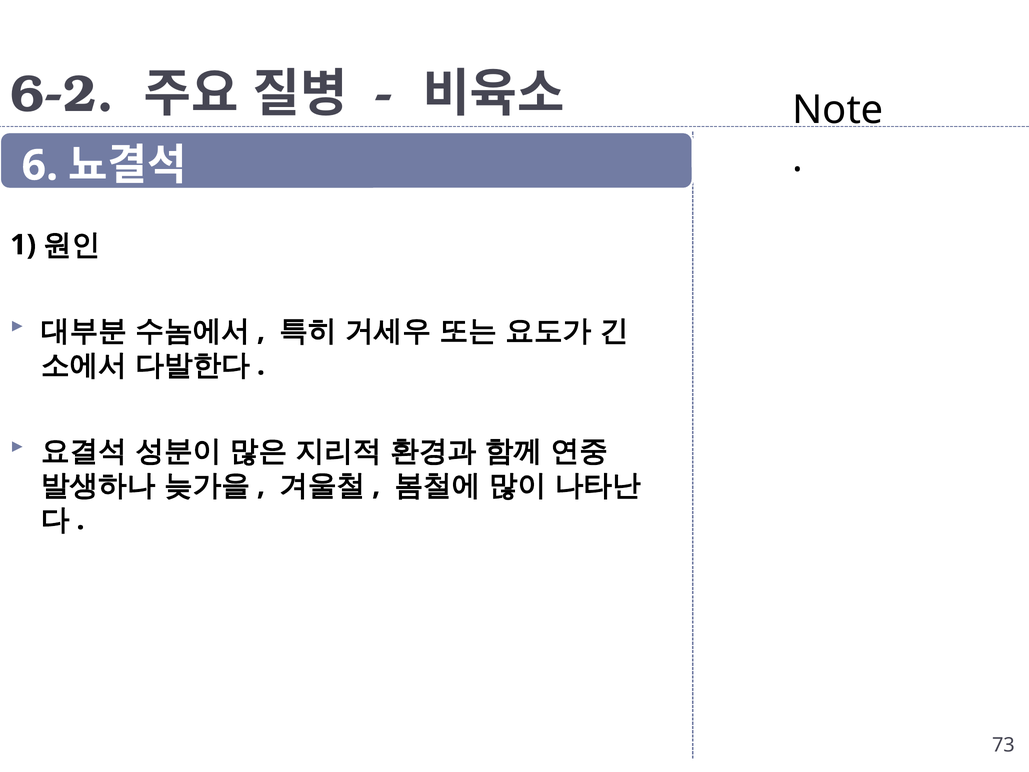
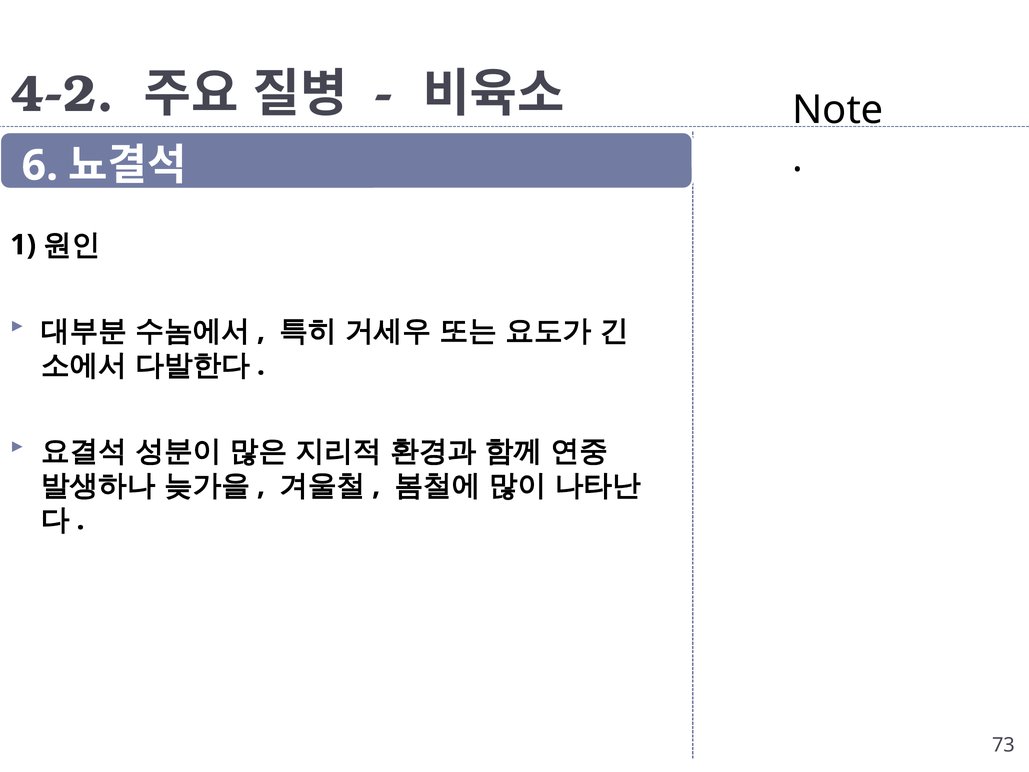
6-2: 6-2 -> 4-2 (62, 94)
